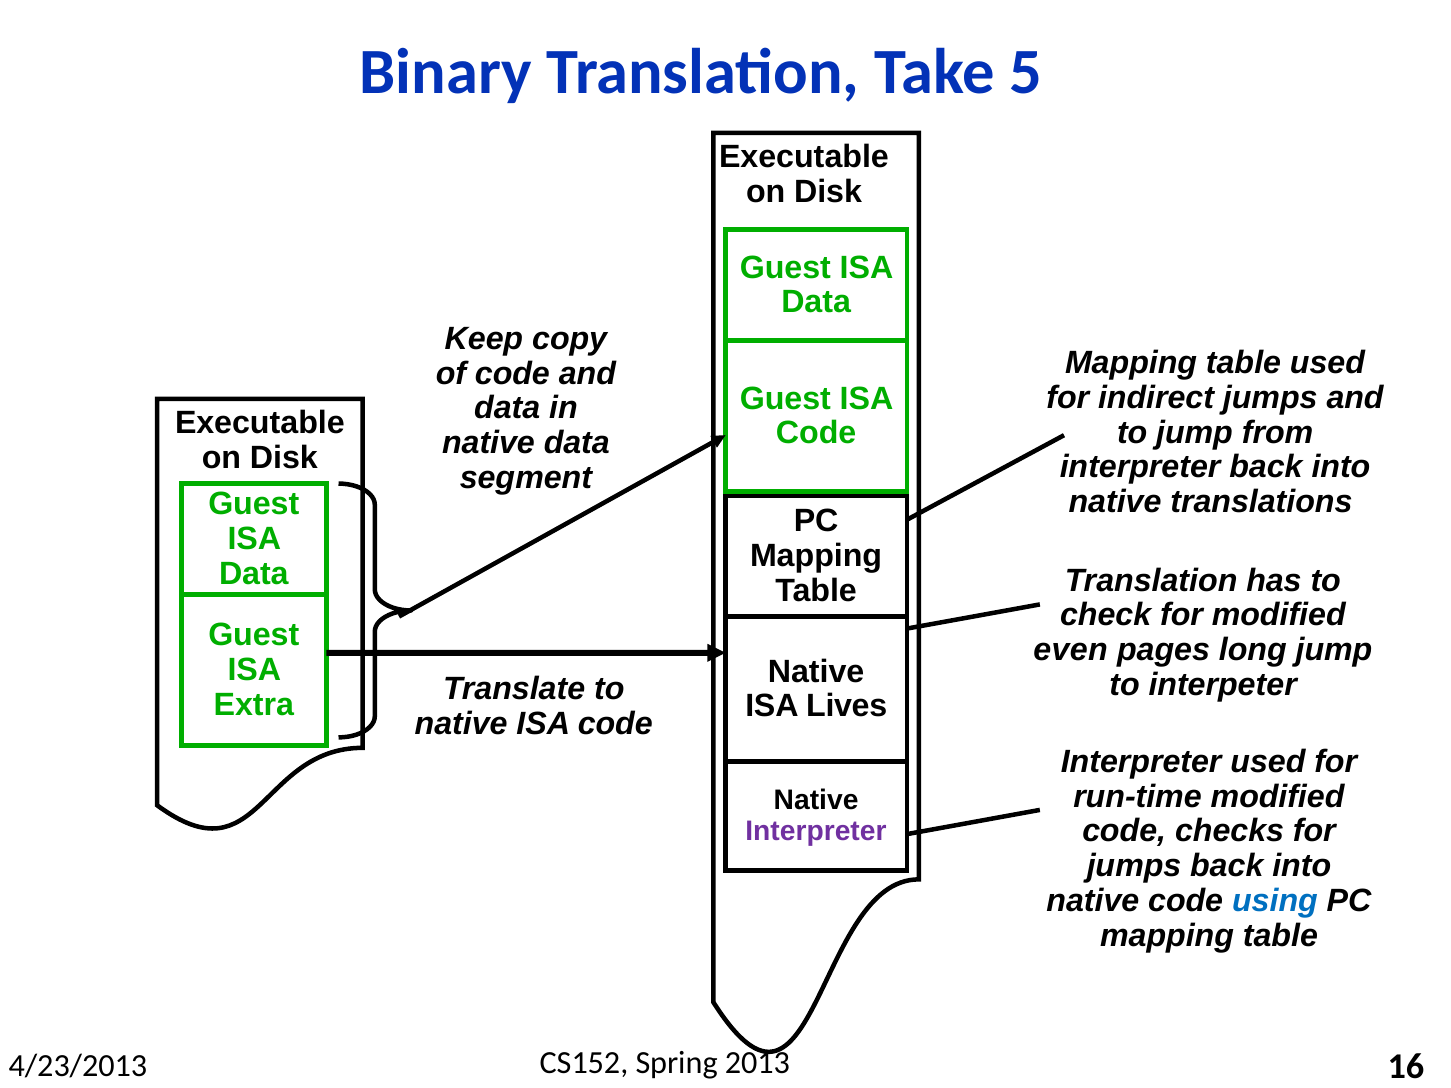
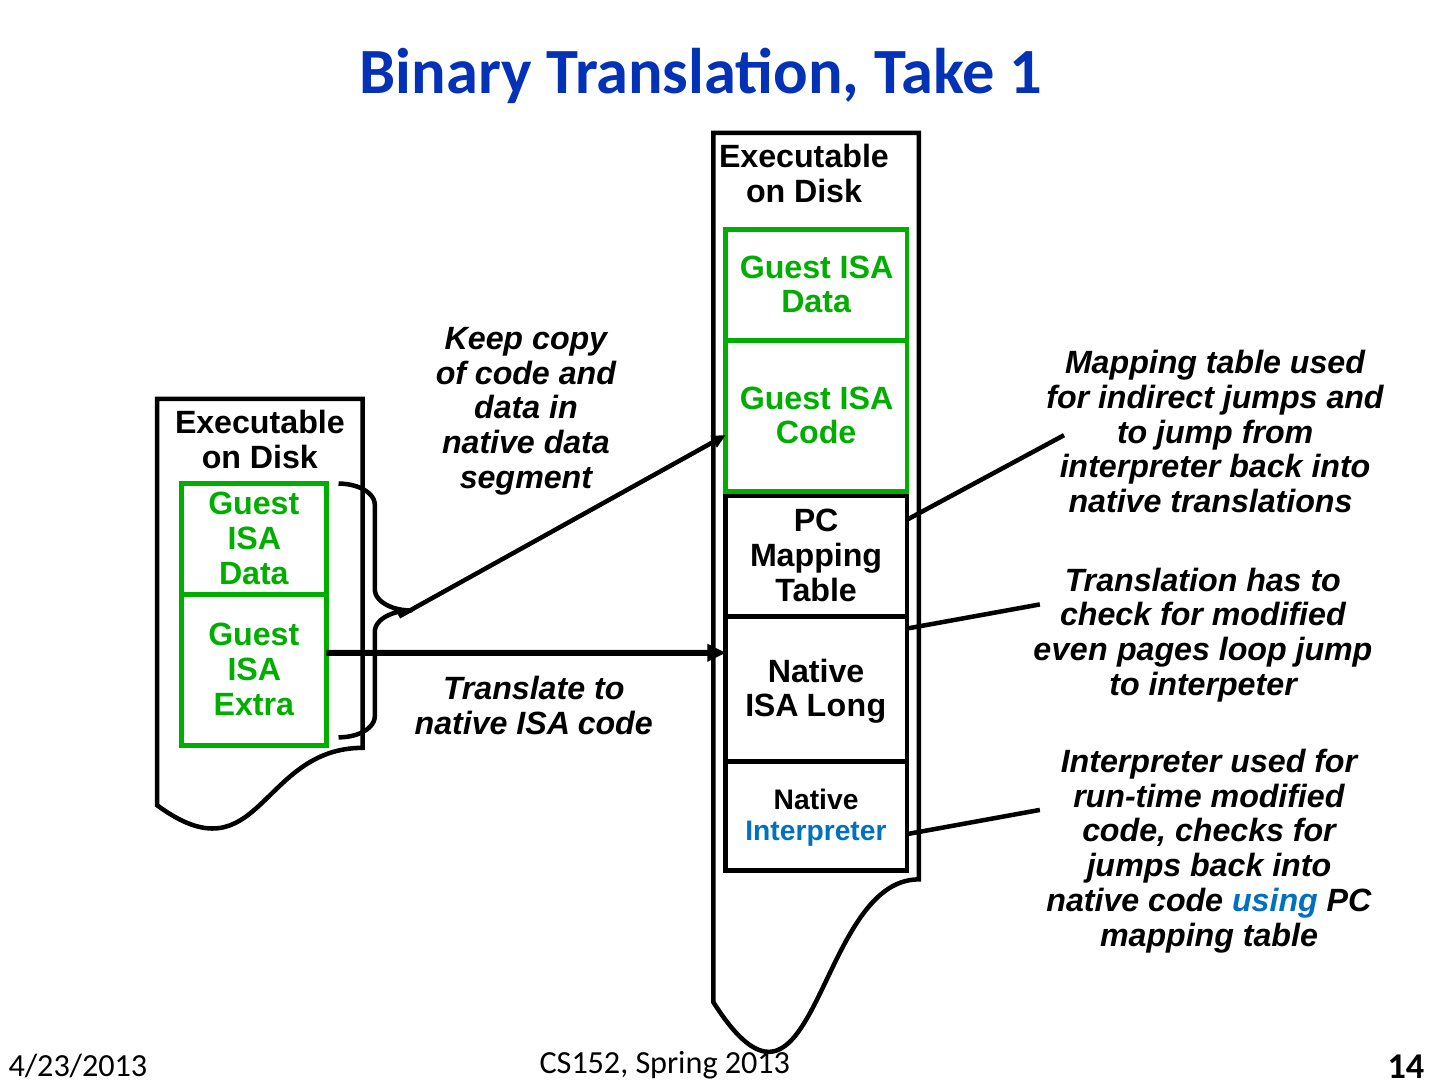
5: 5 -> 1 (1026, 72)
long: long -> loop (1253, 650)
Lives: Lives -> Long (846, 706)
Interpreter colour: purple -> blue (816, 831)
16: 16 -> 14 (1406, 1067)
